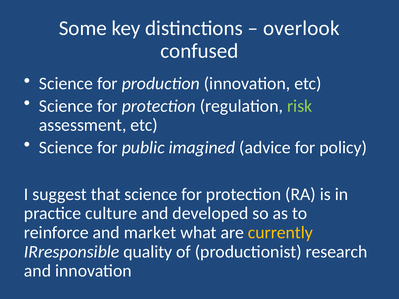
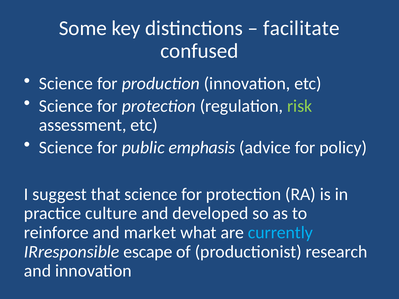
overlook: overlook -> facilitate (301, 28)
imagined: imagined -> emphasis (202, 148)
currently colour: yellow -> light blue (280, 233)
quality: quality -> escape (148, 252)
